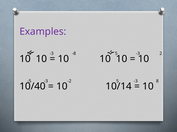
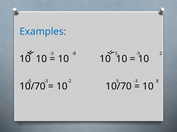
Examples colour: purple -> blue (43, 32)
10/40: 10/40 -> 10/70 (33, 87)
10/14: 10/14 -> 10/70 (119, 87)
